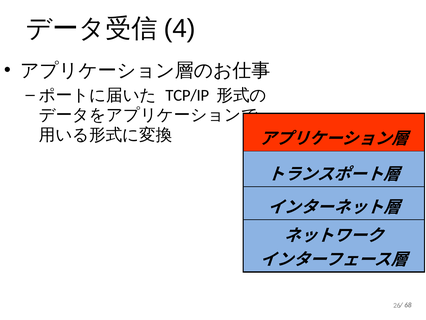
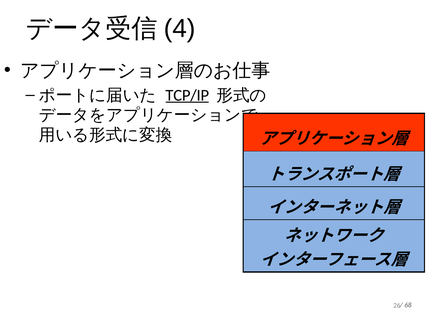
TCP/IP underline: none -> present (187, 95)
